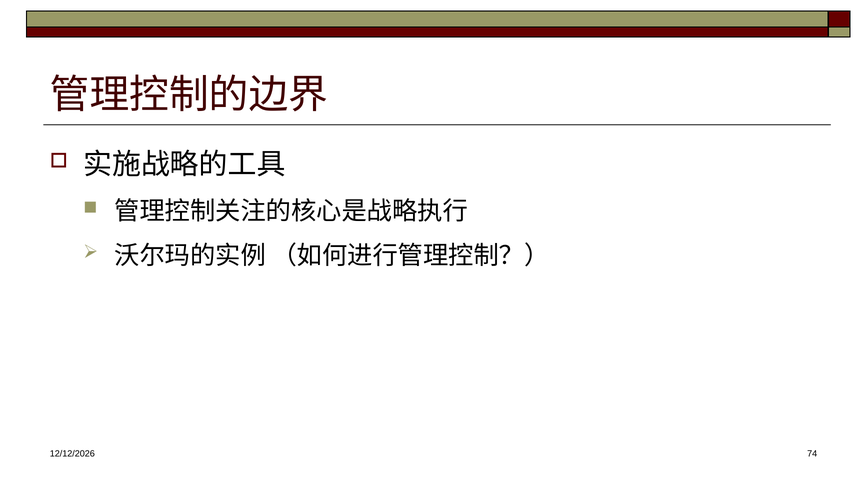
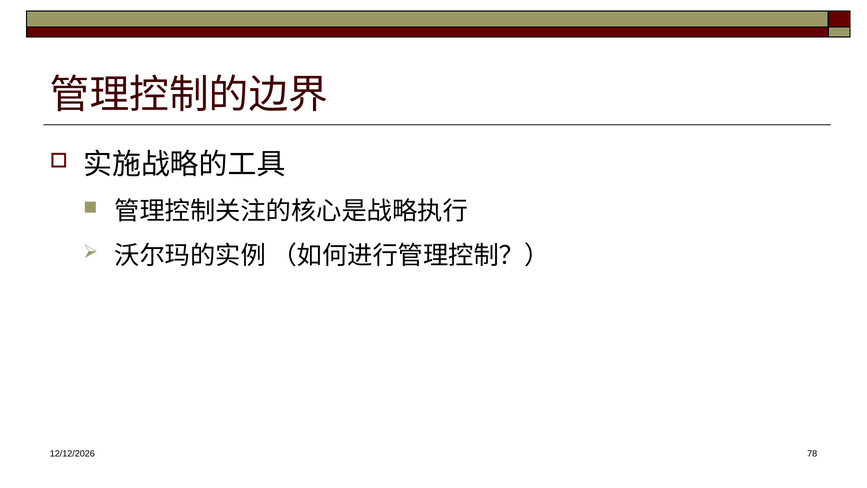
74: 74 -> 78 (812, 454)
